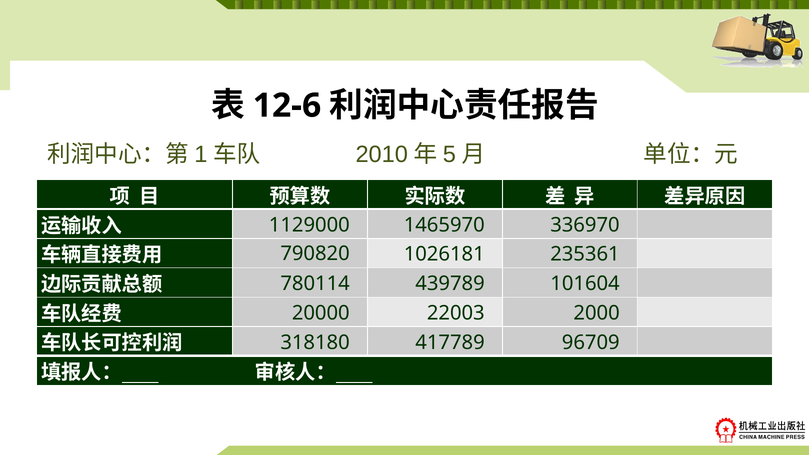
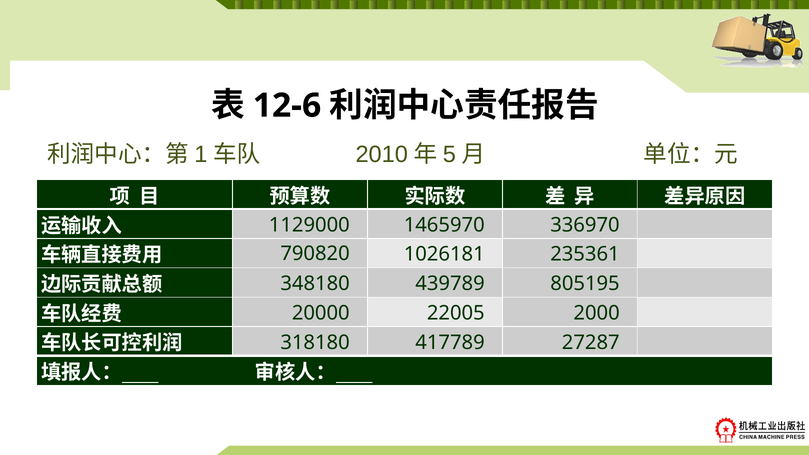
780114: 780114 -> 348180 (315, 284)
101604: 101604 -> 805195 (585, 284)
22003: 22003 -> 22005 (456, 313)
96709: 96709 -> 27287 (591, 342)
